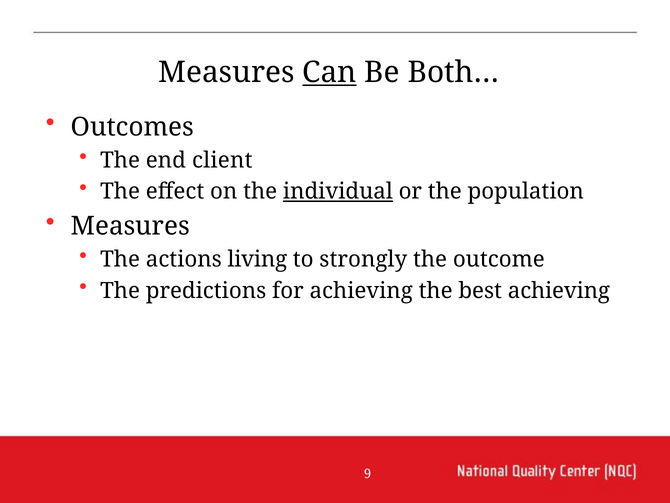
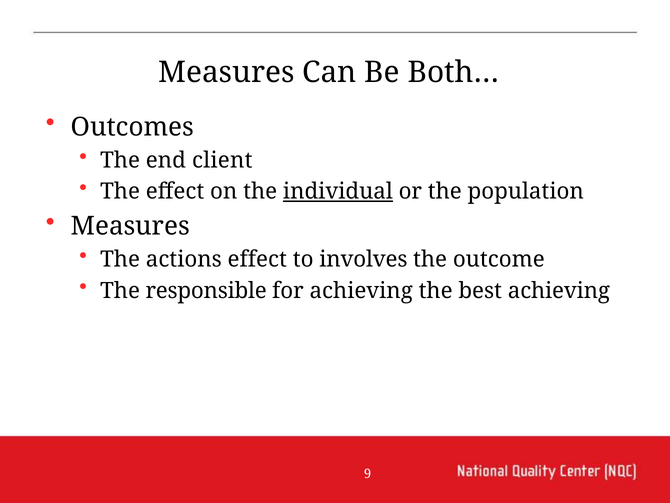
Can underline: present -> none (330, 72)
actions living: living -> effect (257, 259)
strongly: strongly -> involves (363, 259)
predictions: predictions -> responsible (206, 290)
